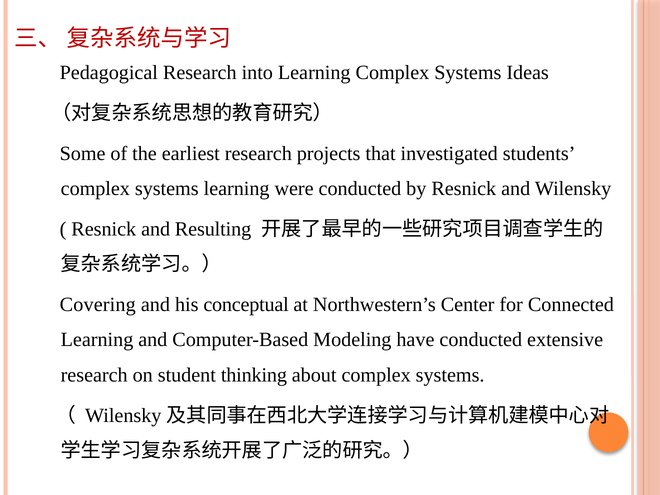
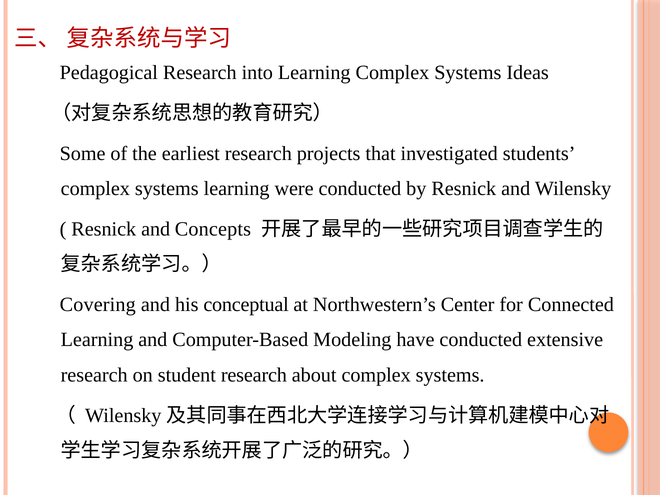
Resulting: Resulting -> Concepts (213, 229)
student thinking: thinking -> research (254, 375)
